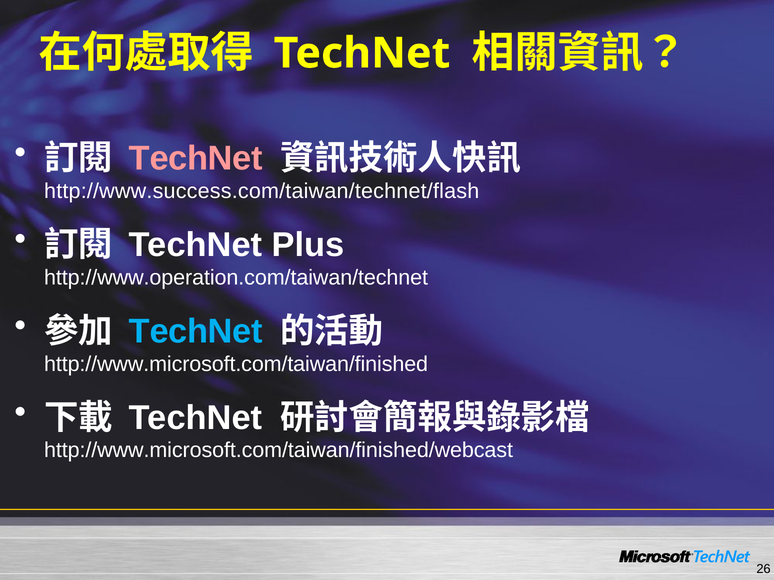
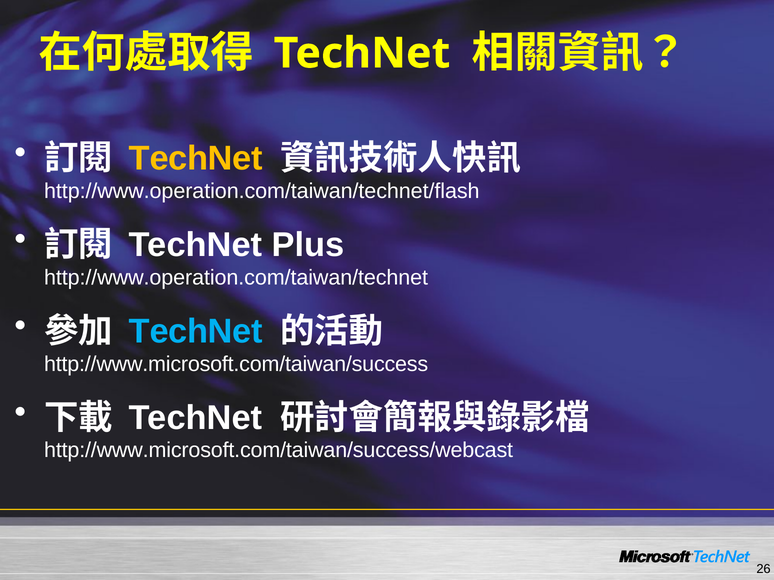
TechNet colour: pink -> yellow (196, 159)
http://www.success.com/taiwan/technet/flash: http://www.success.com/taiwan/technet/flash -> http://www.operation.com/taiwan/technet/flash (262, 191)
http://www.microsoft.com/taiwan/finished: http://www.microsoft.com/taiwan/finished -> http://www.microsoft.com/taiwan/success (236, 364)
http://www.microsoft.com/taiwan/finished/webcast: http://www.microsoft.com/taiwan/finished/webcast -> http://www.microsoft.com/taiwan/success/webcast (279, 451)
